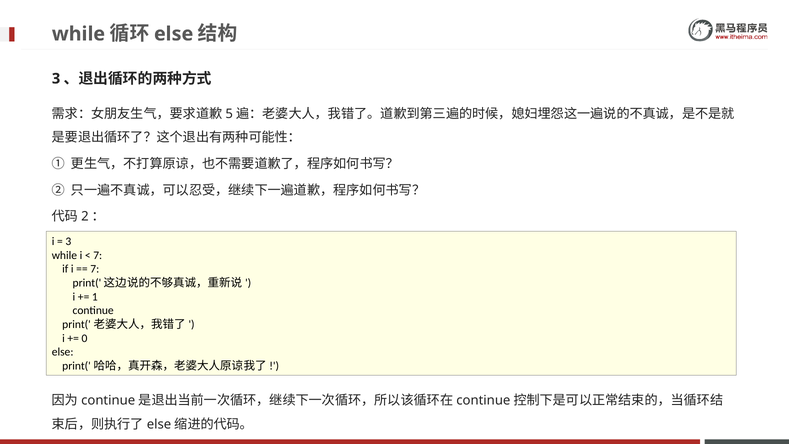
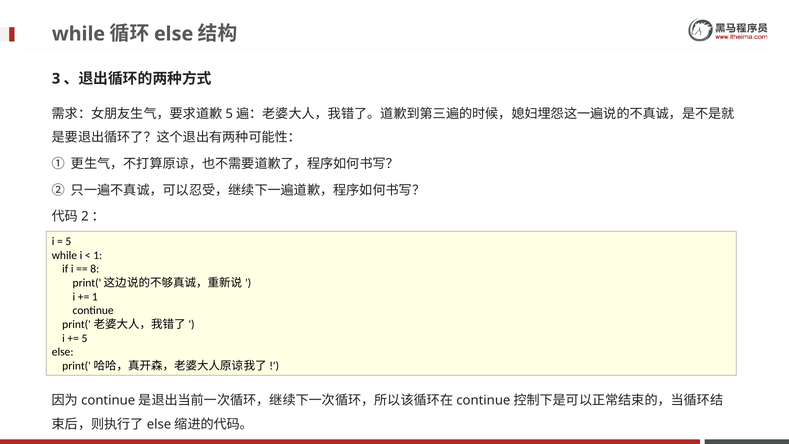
3: 3 -> 5 (68, 241)
7: 7 -> 1 (98, 255)
7: 7 -> 8 (95, 269)
0: 0 -> 5 (84, 338)
